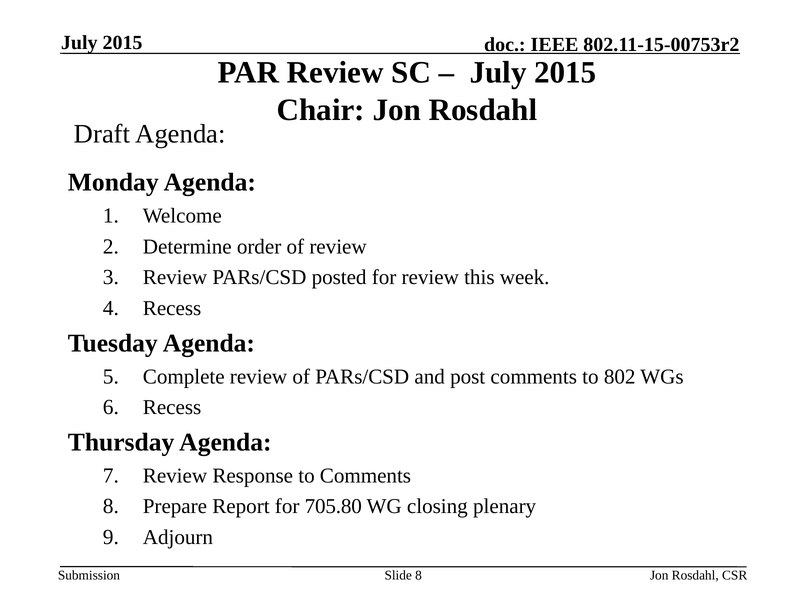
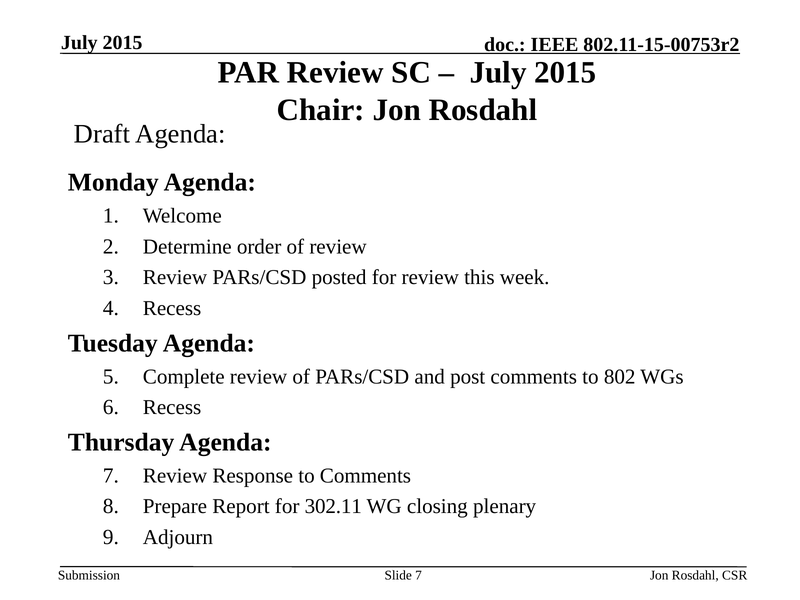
705.80: 705.80 -> 302.11 (333, 506)
Slide 8: 8 -> 7 (419, 575)
